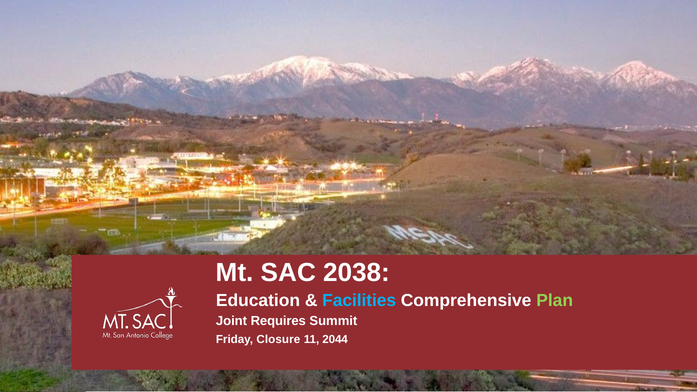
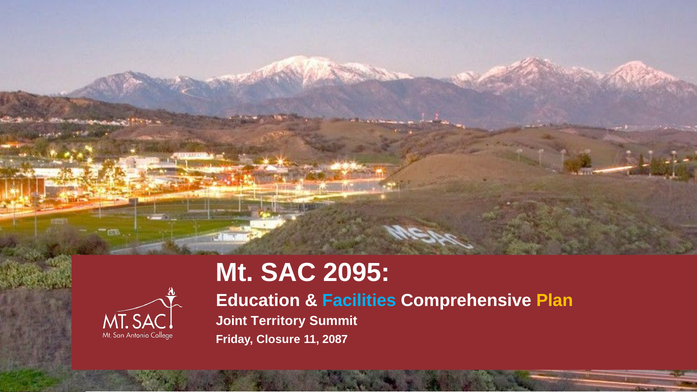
2038: 2038 -> 2095 (357, 273)
Plan colour: light green -> yellow (555, 300)
Requires: Requires -> Territory (278, 321)
2044: 2044 -> 2087 (335, 339)
